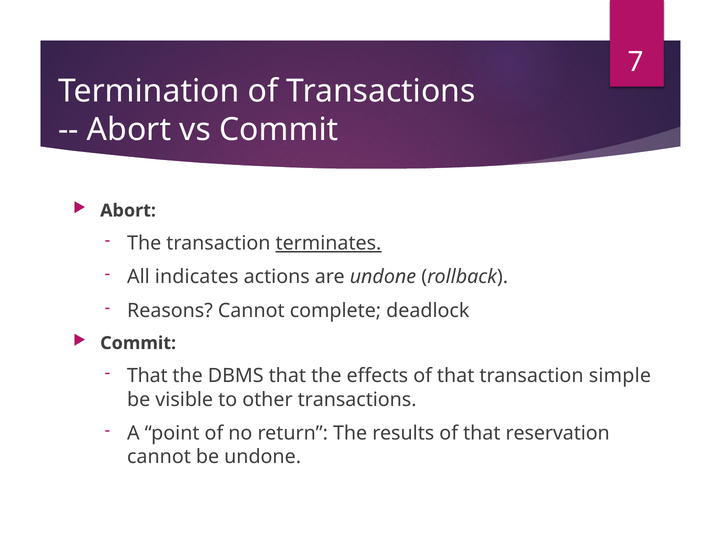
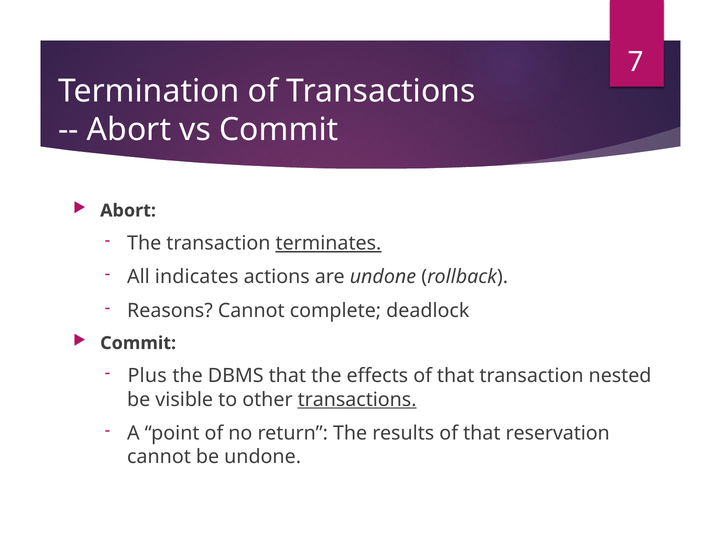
That: That -> Plus (147, 376)
simple: simple -> nested (620, 376)
transactions underline: none -> present (357, 400)
